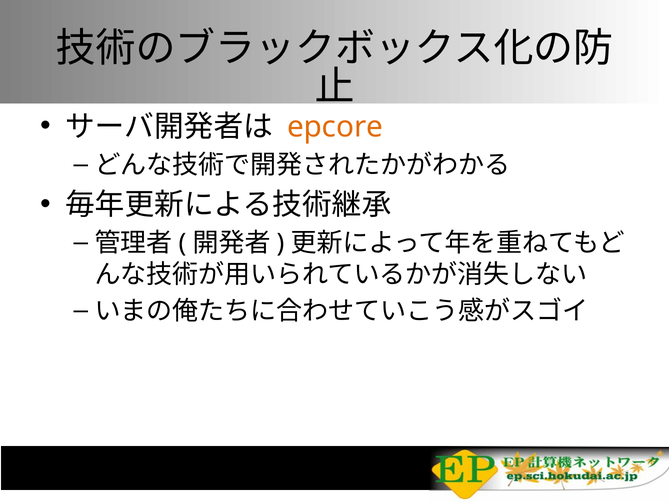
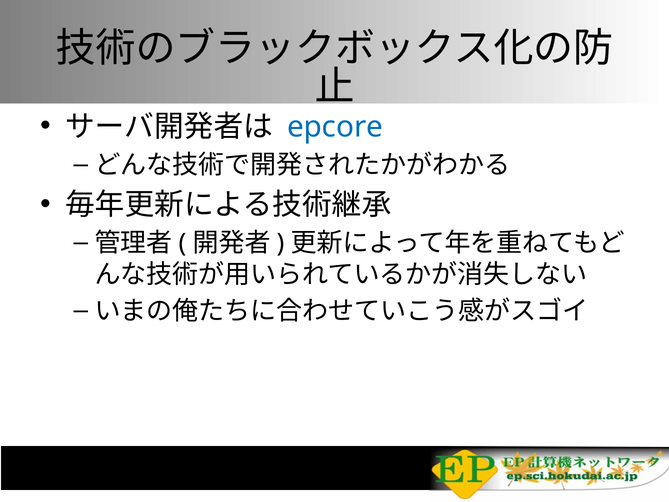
epcore colour: orange -> blue (335, 127)
